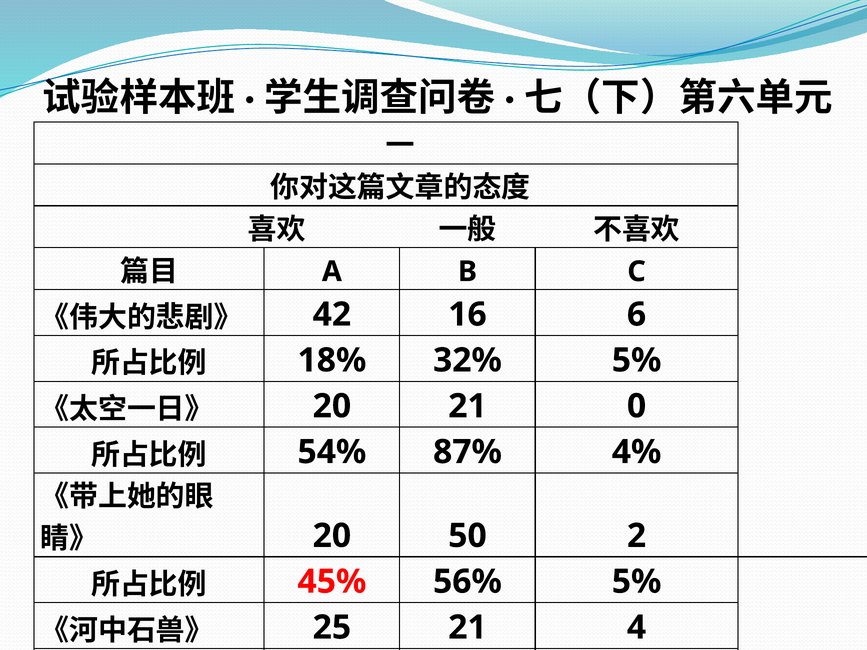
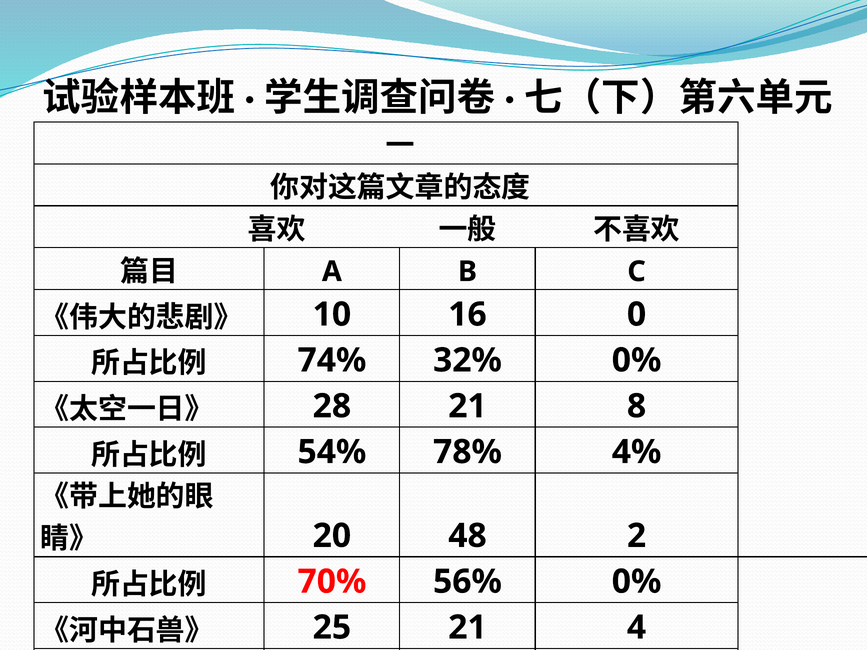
42: 42 -> 10 (332, 315)
6: 6 -> 0 (637, 315)
18%: 18% -> 74% (332, 360)
32% 5%: 5% -> 0% (637, 360)
20: 20 -> 28 (332, 406)
0: 0 -> 8 (637, 406)
87%: 87% -> 78% (467, 452)
50: 50 -> 48 (467, 536)
45%: 45% -> 70% (332, 582)
56% 5%: 5% -> 0% (637, 582)
